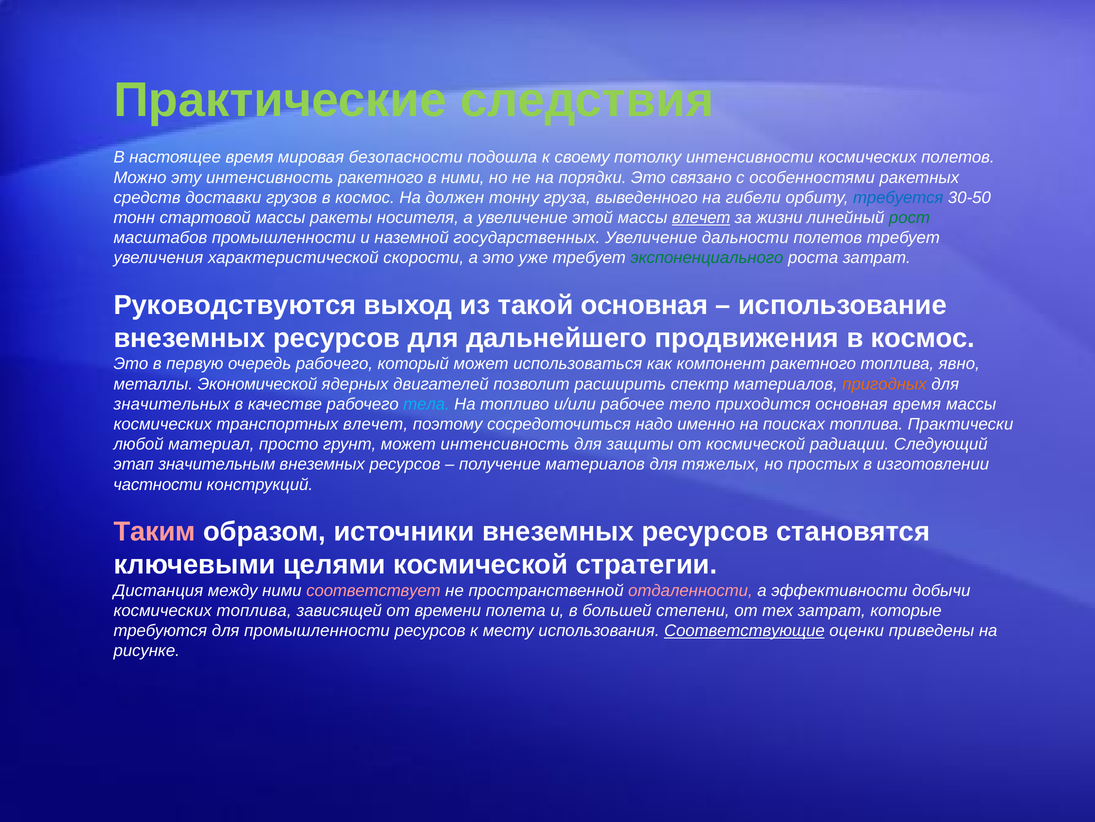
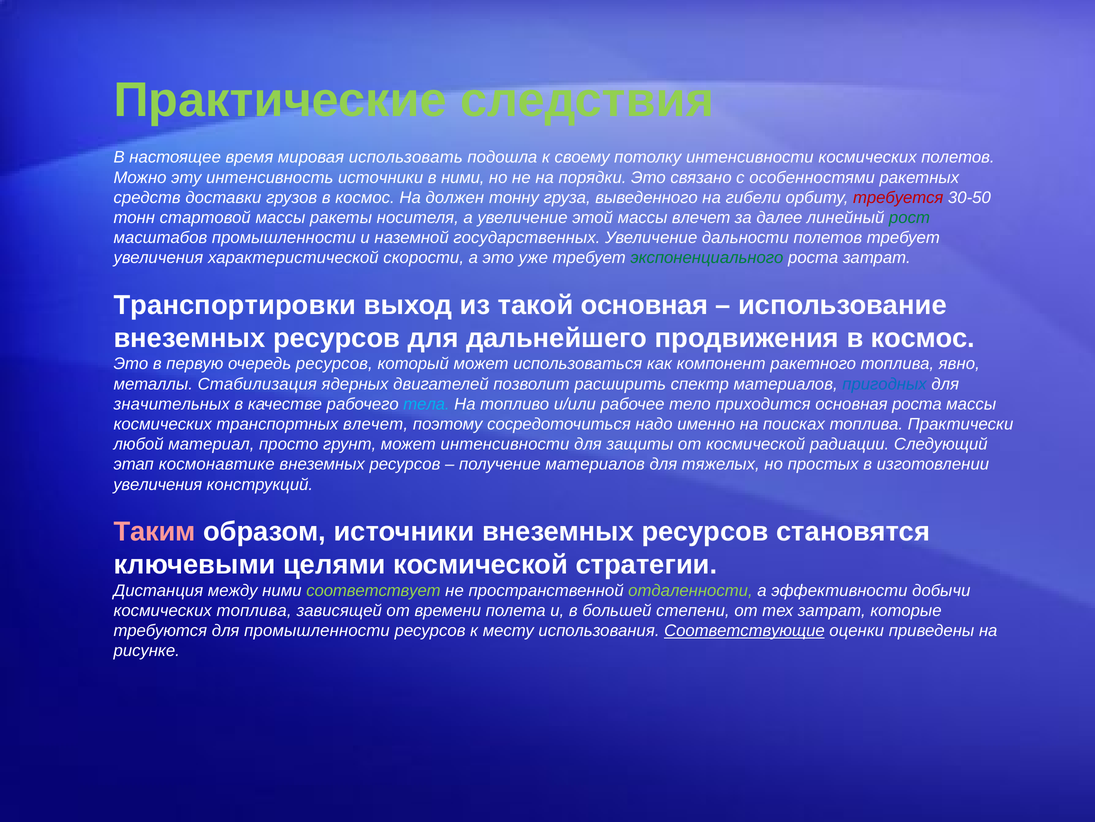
безопасности: безопасности -> использовать (406, 157)
интенсивность ракетного: ракетного -> источники (381, 177)
требуется colour: blue -> red (898, 197)
влечет underline: present -> none (701, 218)
жизни: жизни -> далее (779, 218)
Руководствуются: Руководствуются -> Транспортировки (235, 305)
очередь рабочего: рабочего -> ресурсов (334, 364)
Экономической: Экономической -> Стабилизация (257, 384)
пригодных colour: orange -> blue (885, 384)
основная время: время -> роста (917, 404)
может интенсивность: интенсивность -> интенсивности (505, 444)
значительным: значительным -> космонавтике (217, 464)
частности: частности -> увеличения (158, 484)
соответствует colour: pink -> light green (373, 590)
отдаленности colour: pink -> light green (690, 590)
